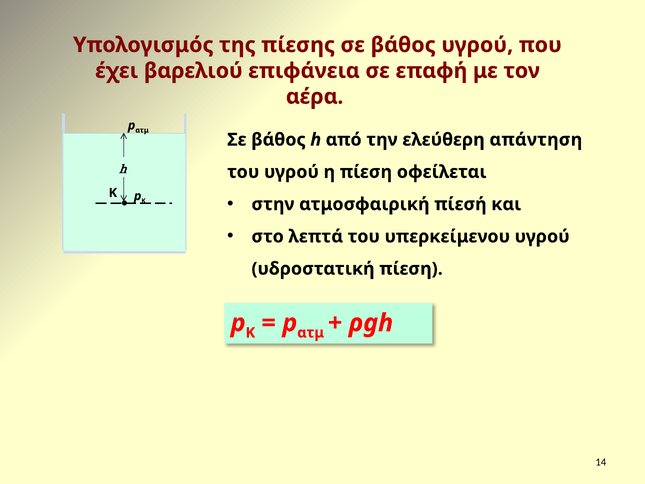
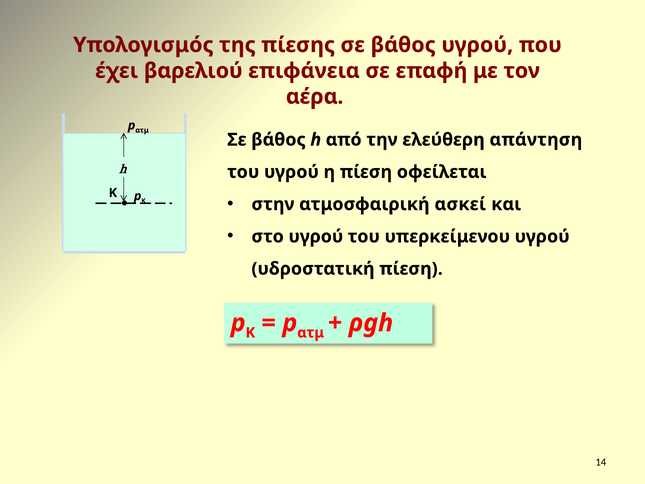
πίεσή: πίεσή -> ασκεί (460, 204)
στο λεπτά: λεπτά -> υγρού (316, 236)
